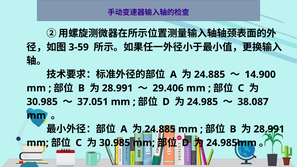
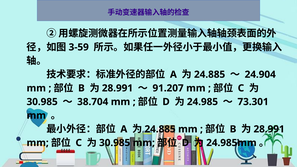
14.900: 14.900 -> 24.904 (260, 75)
29.406: 29.406 -> 91.207 (168, 88)
37.051: 37.051 -> 38.704 (93, 102)
38.087: 38.087 -> 73.301 (253, 102)
